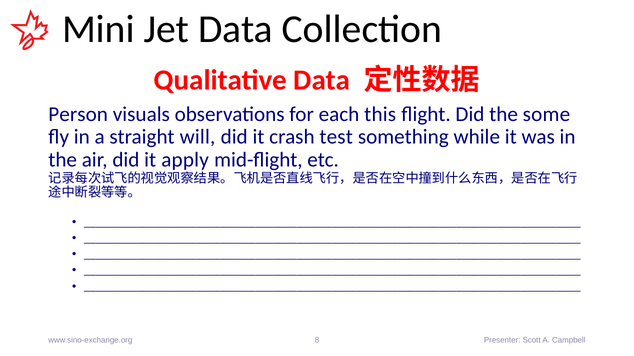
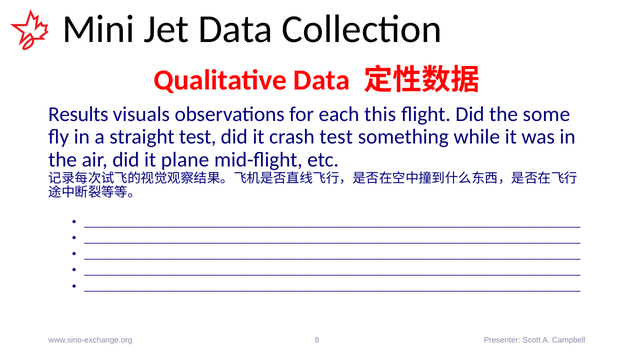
Person: Person -> Results (78, 114)
straight will: will -> test (198, 137)
apply: apply -> plane (185, 160)
